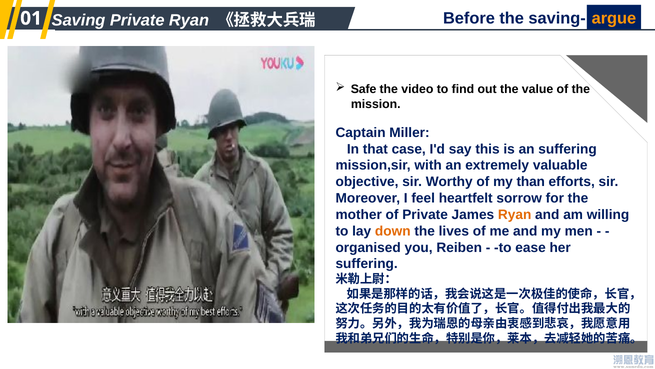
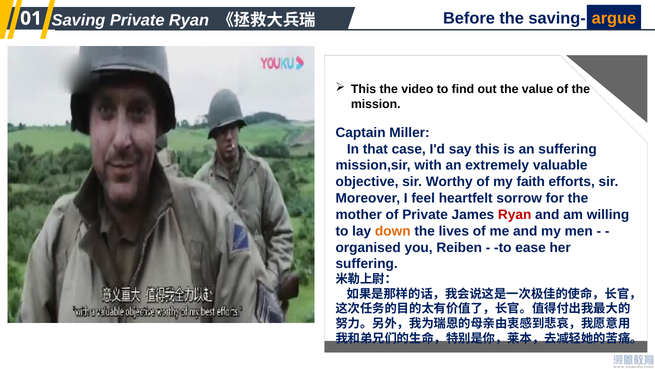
Safe: Safe -> This (364, 89)
than: than -> faith (531, 182)
Ryan colour: orange -> red (515, 214)
